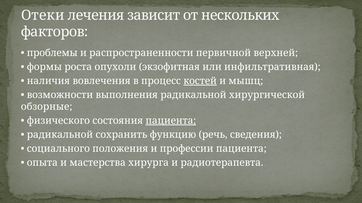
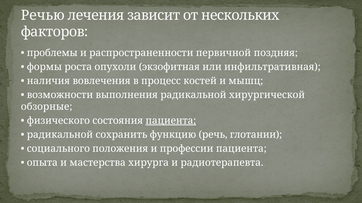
Отеки: Отеки -> Речью (43, 15)
верхней: верхней -> поздняя (276, 53)
костей underline: present -> none (200, 81)
сведения: сведения -> глотании (256, 135)
